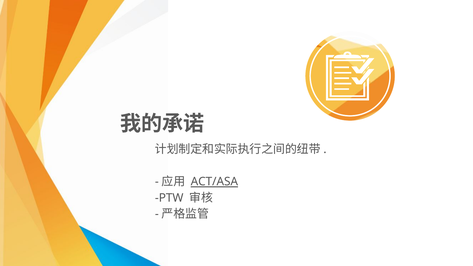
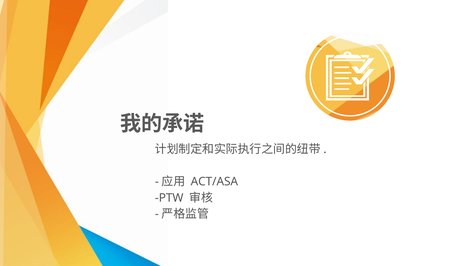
ACT/ASA underline: present -> none (214, 182)
